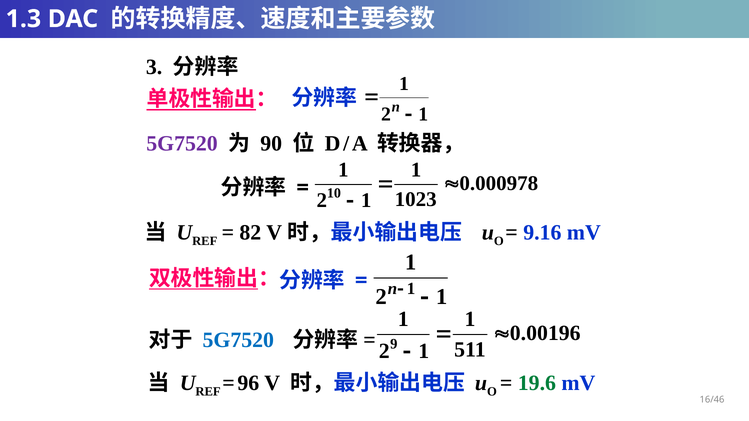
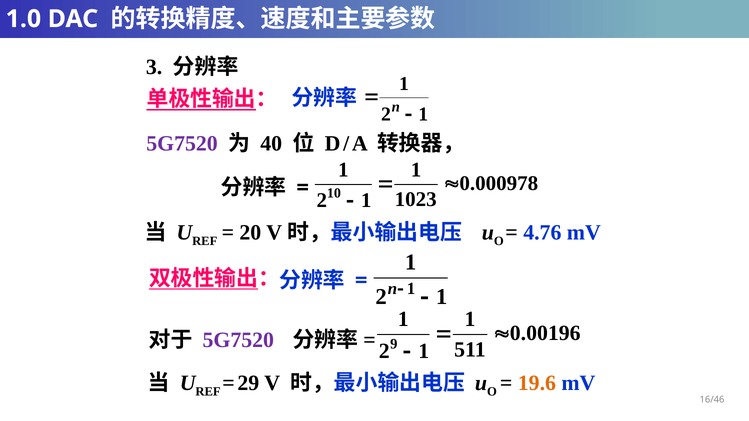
1.3: 1.3 -> 1.0 (23, 19)
90: 90 -> 40 (271, 143)
82: 82 -> 20 (250, 233)
9.16: 9.16 -> 4.76 (542, 233)
5G7520 colour: blue -> purple (238, 340)
96: 96 -> 29 (248, 384)
19.6 colour: green -> orange (537, 384)
